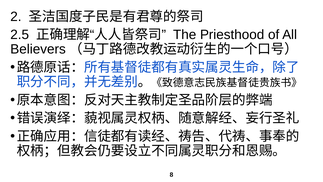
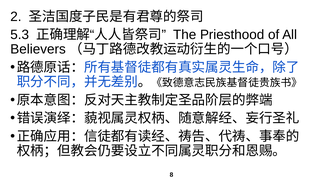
2.5: 2.5 -> 5.3 (20, 35)
